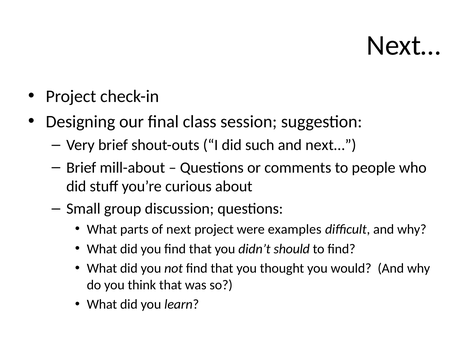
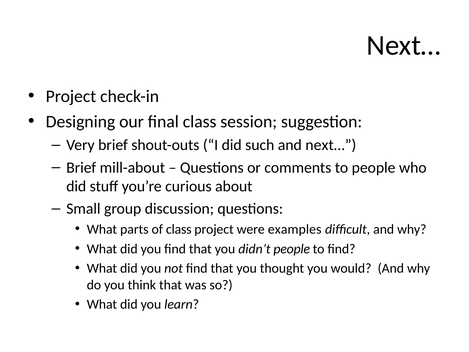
of next: next -> class (179, 229)
didn’t should: should -> people (292, 249)
